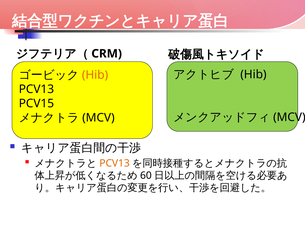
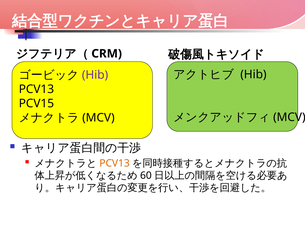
Hib colour: orange -> purple (95, 75)
